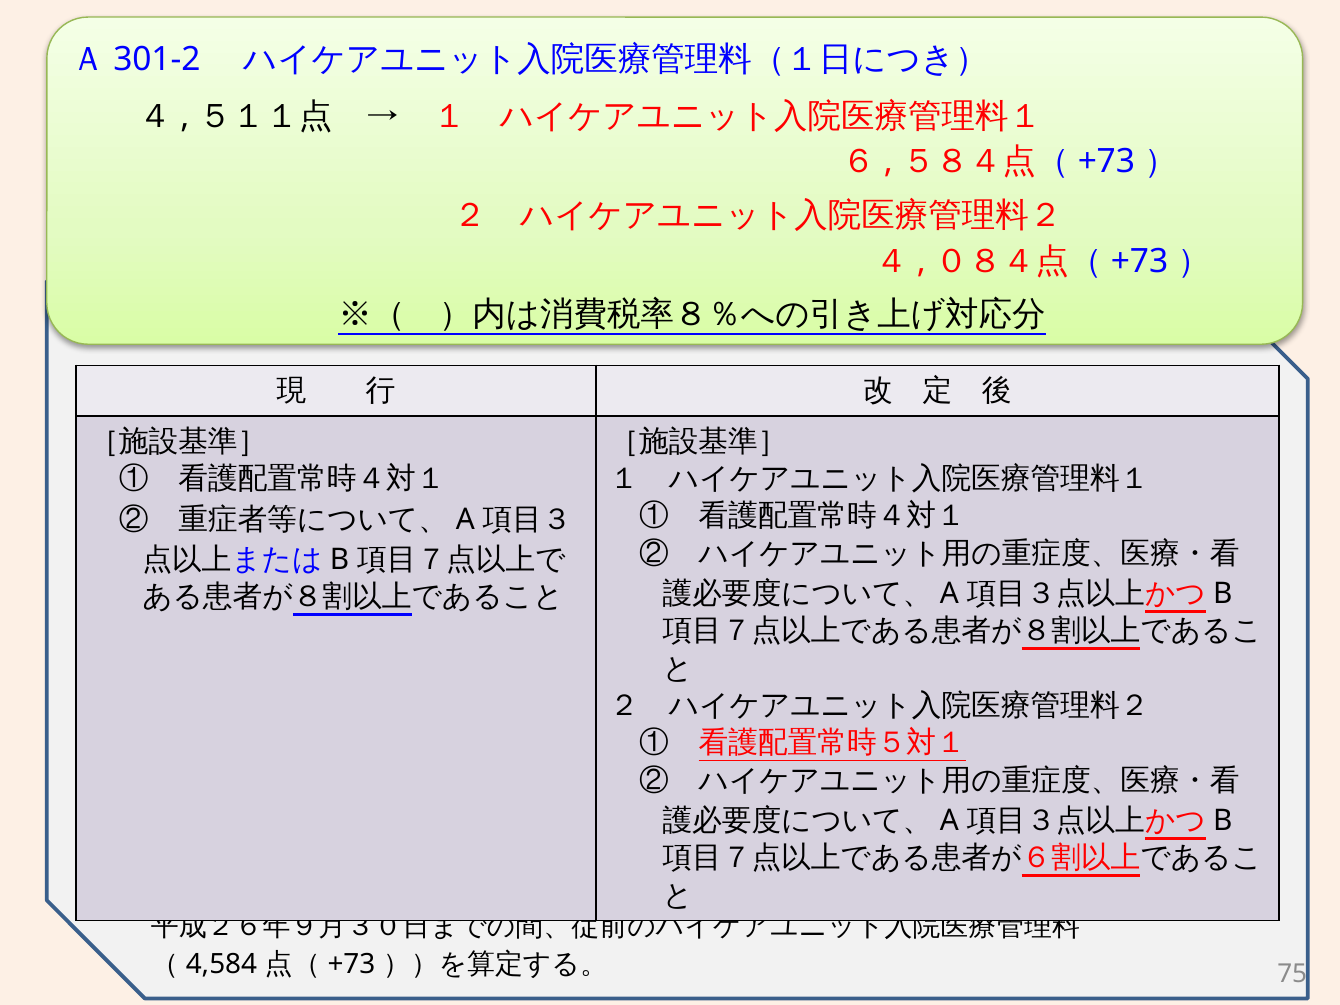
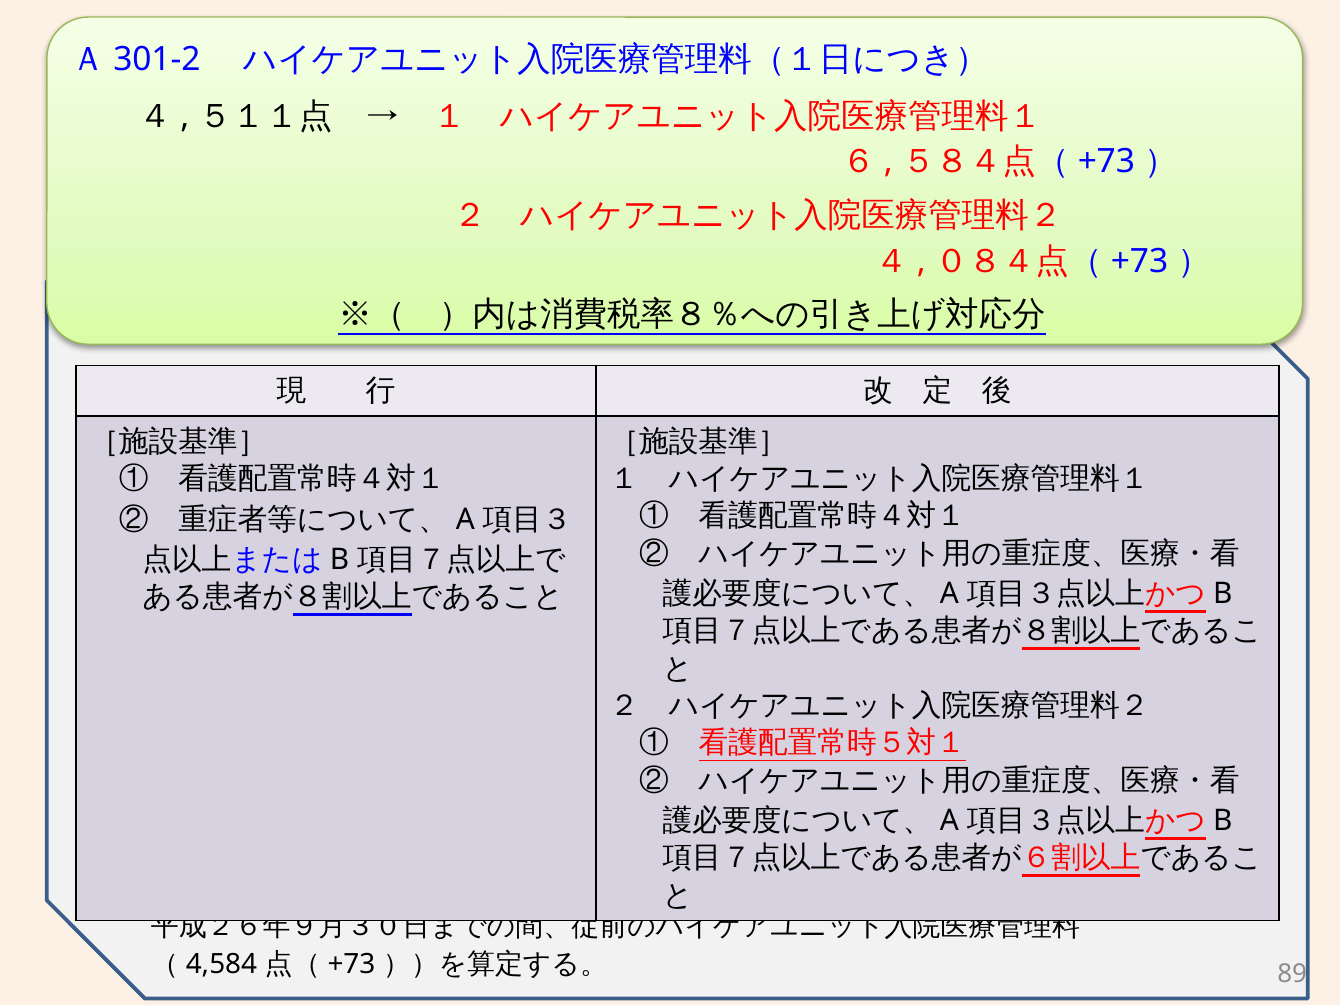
75: 75 -> 89 (1292, 974)
